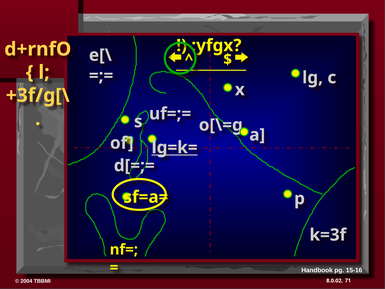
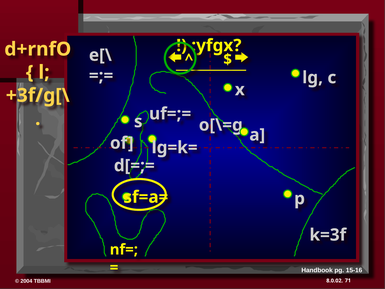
lg=k= underline: present -> none (175, 147)
